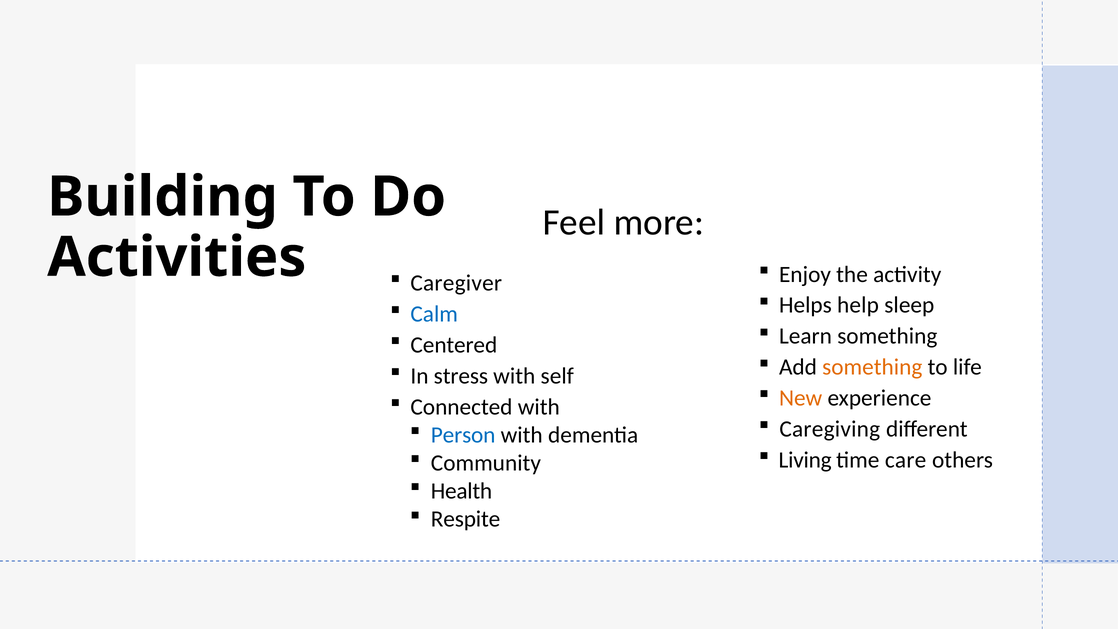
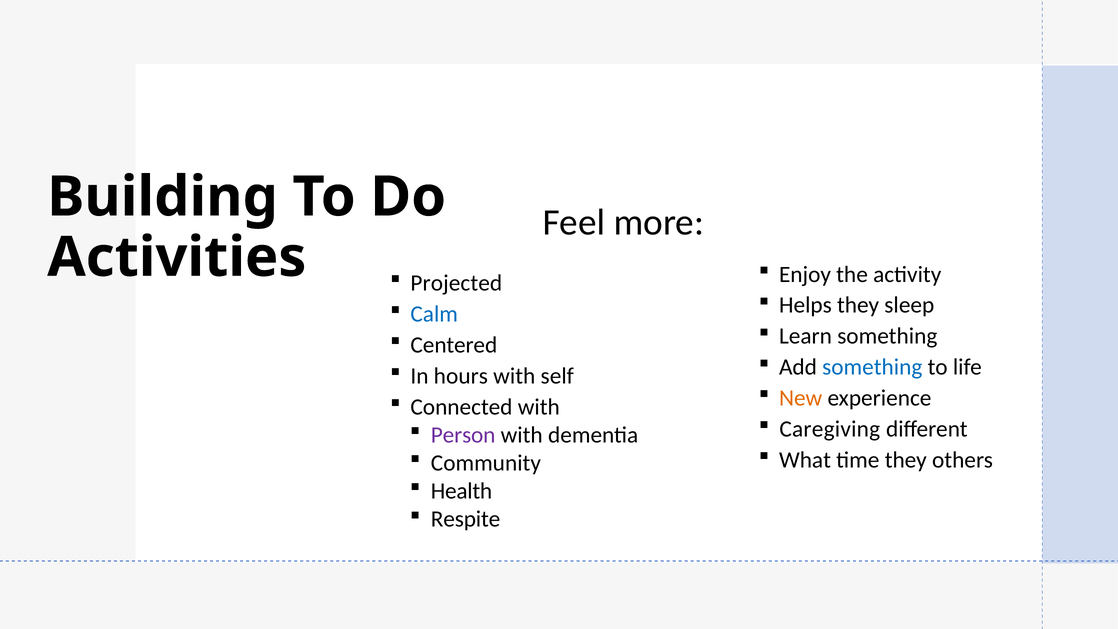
Caregiver: Caregiver -> Projected (456, 283)
Helps help: help -> they (858, 305)
something colour: orange -> blue (872, 367)
stress: stress -> hours (461, 376)
Person colour: blue -> purple (463, 435)
Living: Living -> What (805, 460)
time care: care -> they (906, 460)
